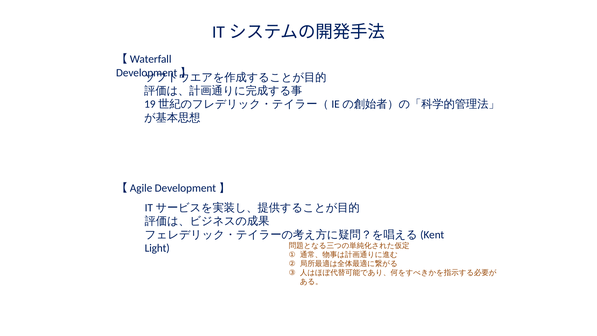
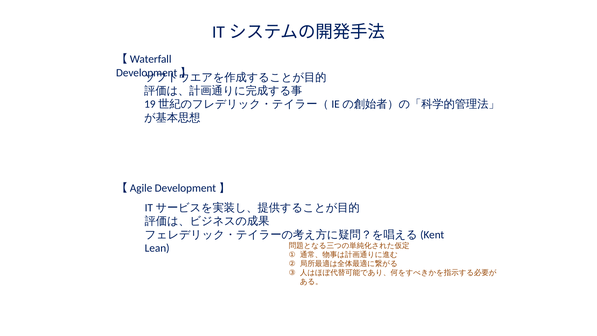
Light: Light -> Lean (157, 248)
